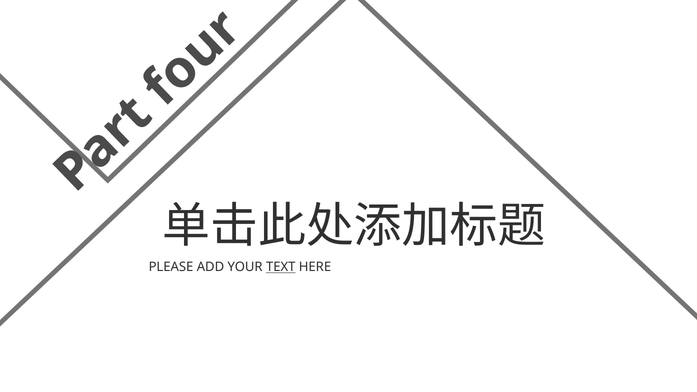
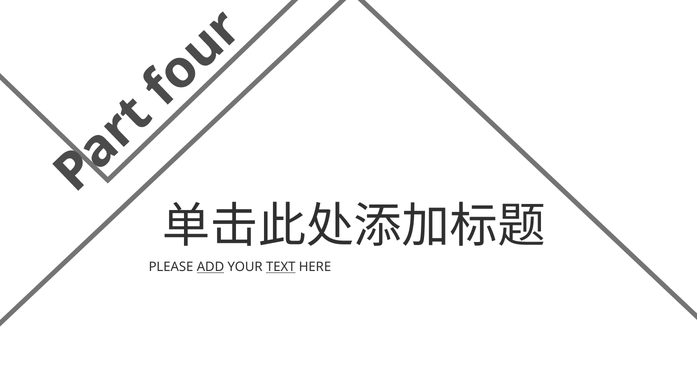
ADD underline: none -> present (210, 267)
